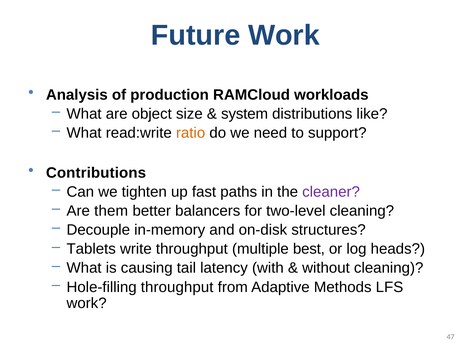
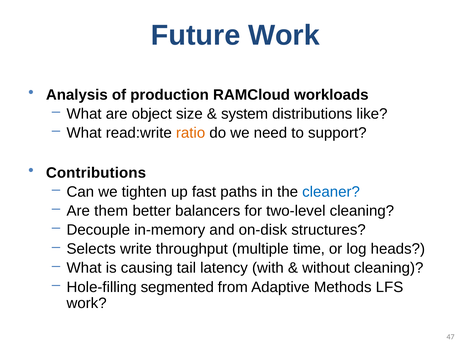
cleaner colour: purple -> blue (331, 192)
Tablets: Tablets -> Selects (91, 249)
best: best -> time (309, 249)
Hole-filling throughput: throughput -> segmented (177, 287)
